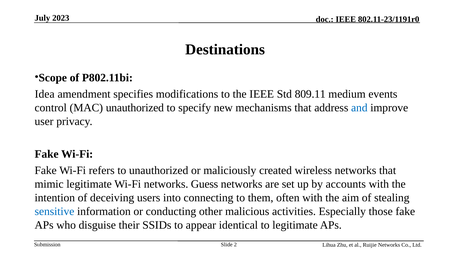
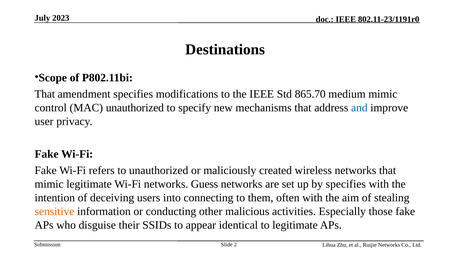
Idea: Idea -> That (45, 94)
809.11: 809.11 -> 865.70 (310, 94)
medium events: events -> mimic (383, 94)
by accounts: accounts -> specifies (346, 184)
sensitive colour: blue -> orange (54, 212)
